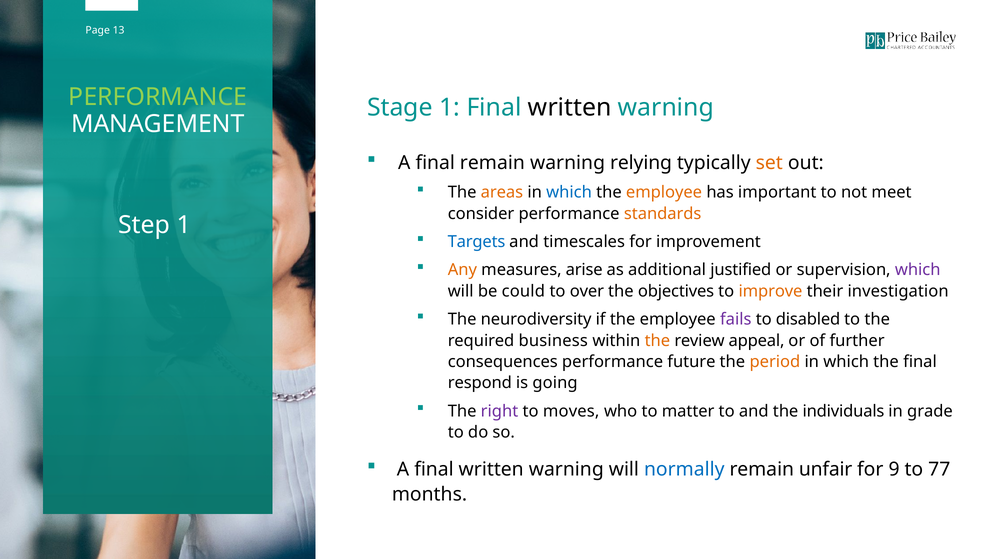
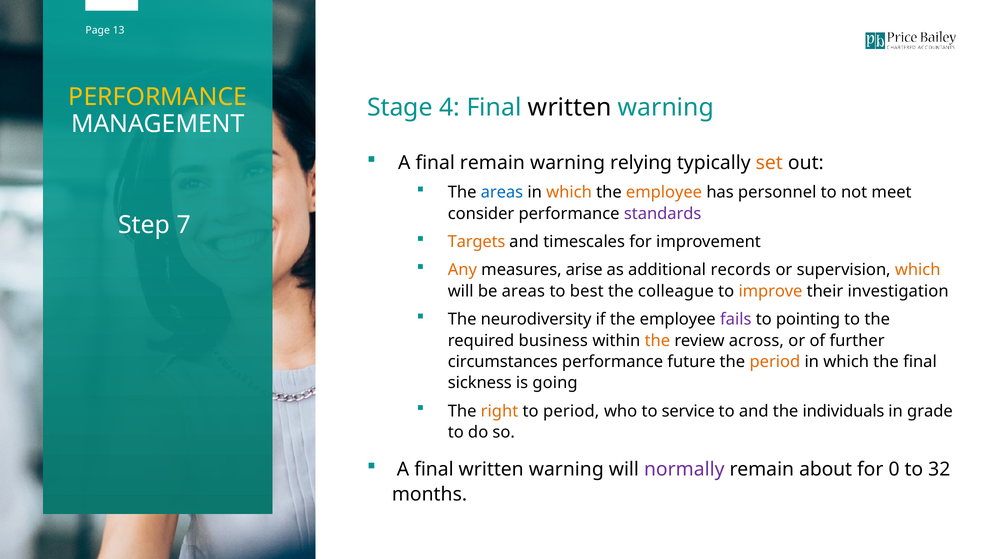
PERFORMANCE colour: light green -> yellow (158, 97)
Stage 1: 1 -> 4 (450, 107)
areas colour: orange -> blue (502, 192)
which colour: blue -> orange (569, 192)
important: important -> personnel (777, 192)
standards colour: orange -> purple (663, 214)
Step 1: 1 -> 7 (184, 225)
Targets colour: blue -> orange (477, 242)
justified: justified -> records (741, 270)
which colour: purple -> orange (918, 270)
be could: could -> areas (523, 291)
over: over -> best (587, 291)
objectives: objectives -> colleague (676, 291)
disabled: disabled -> pointing (808, 319)
appeal: appeal -> across (756, 341)
consequences: consequences -> circumstances (503, 362)
respond: respond -> sickness (480, 383)
right colour: purple -> orange (499, 411)
to moves: moves -> period (571, 411)
matter: matter -> service (688, 411)
normally colour: blue -> purple (684, 470)
unfair: unfair -> about (826, 470)
9: 9 -> 0 (894, 470)
77: 77 -> 32 (939, 470)
